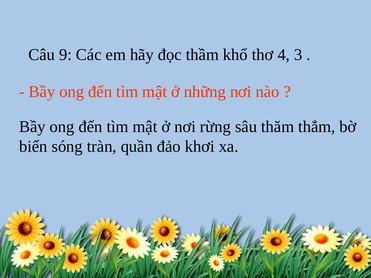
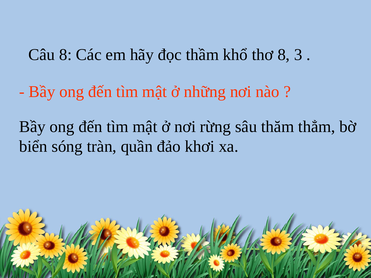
Câu 9: 9 -> 8 (65, 55)
thơ 4: 4 -> 8 (284, 55)
